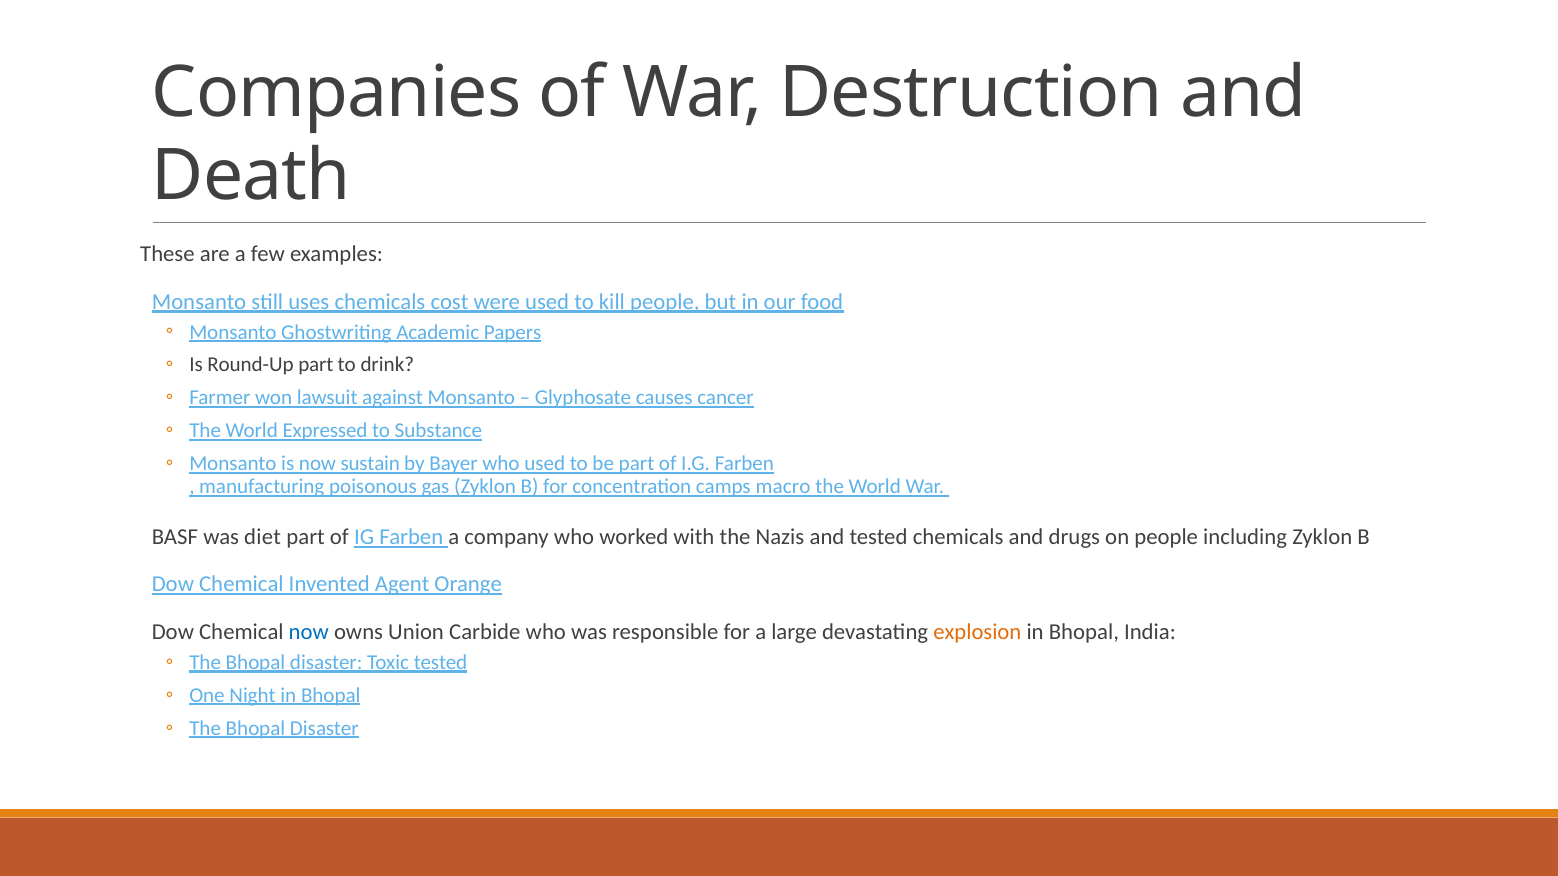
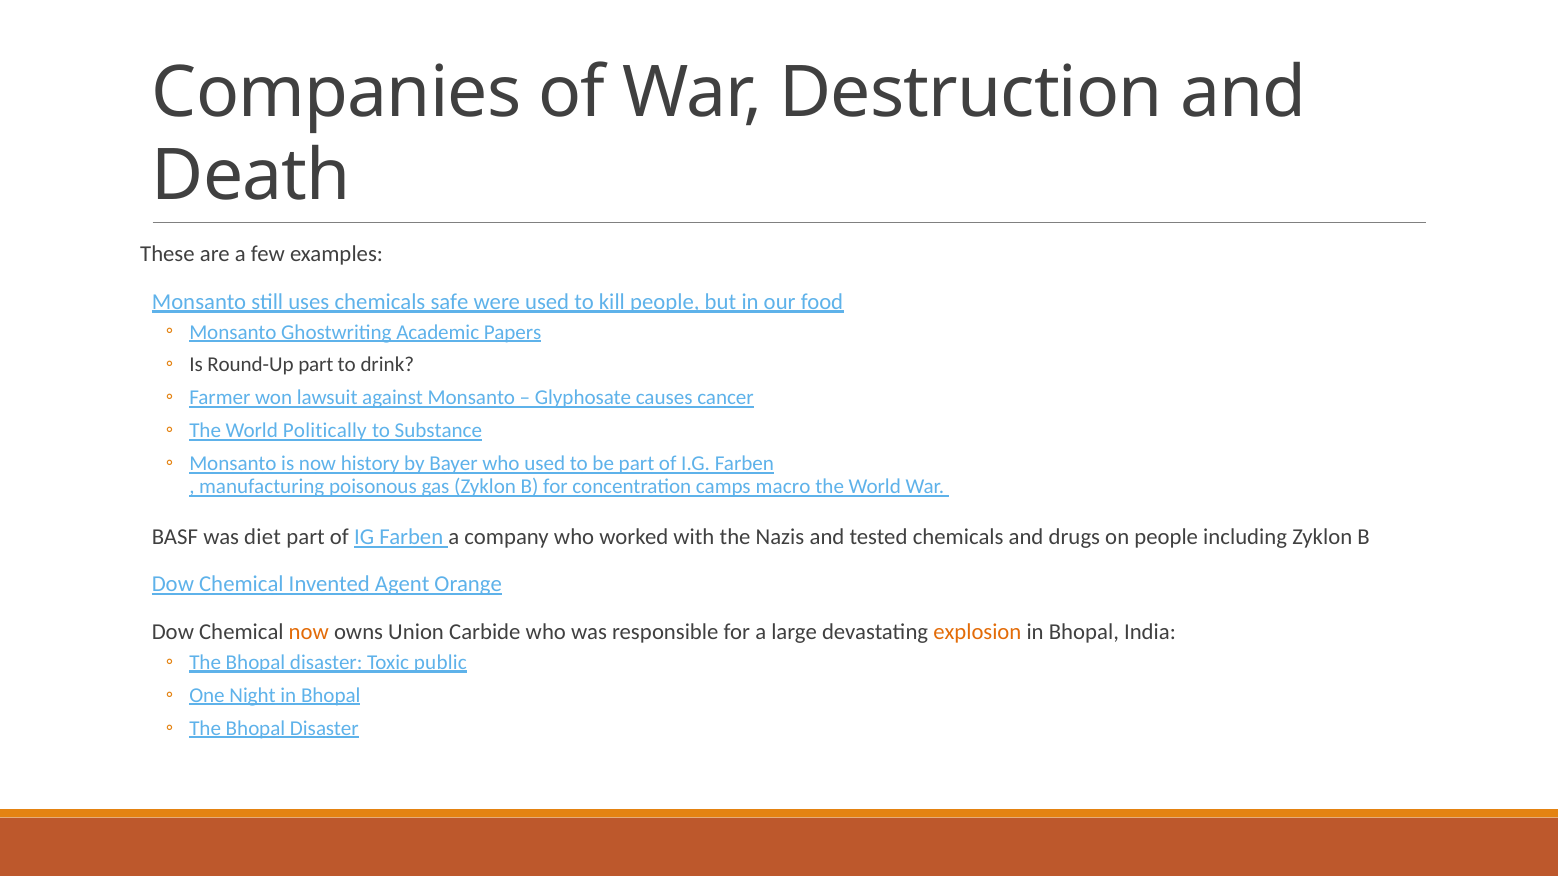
cost: cost -> safe (449, 302)
Expressed: Expressed -> Politically (325, 431)
sustain: sustain -> history (370, 464)
now colour: blue -> orange (309, 632)
Toxic tested: tested -> public (440, 663)
